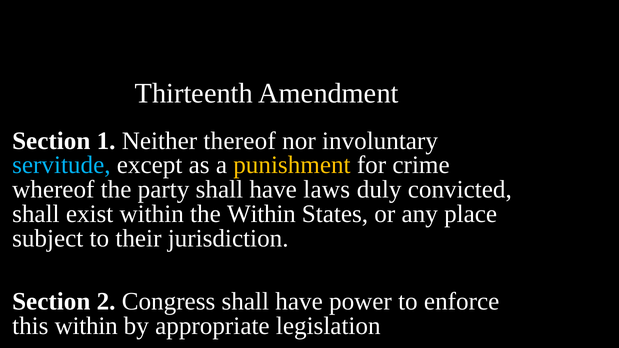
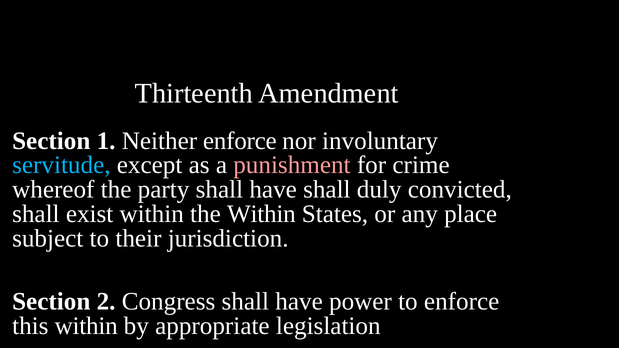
Neither thereof: thereof -> enforce (240, 141)
punishment colour: yellow -> pink (292, 165)
have laws: laws -> shall (327, 190)
